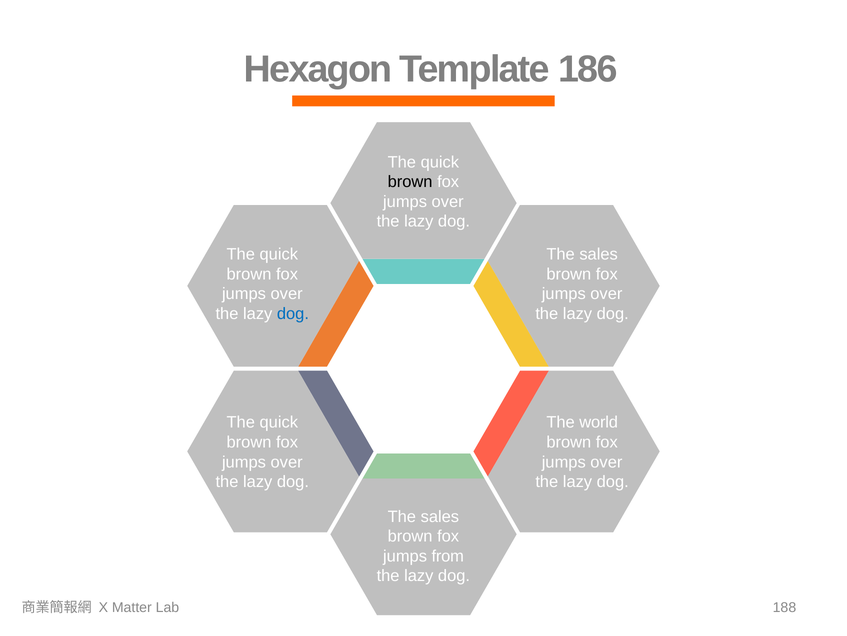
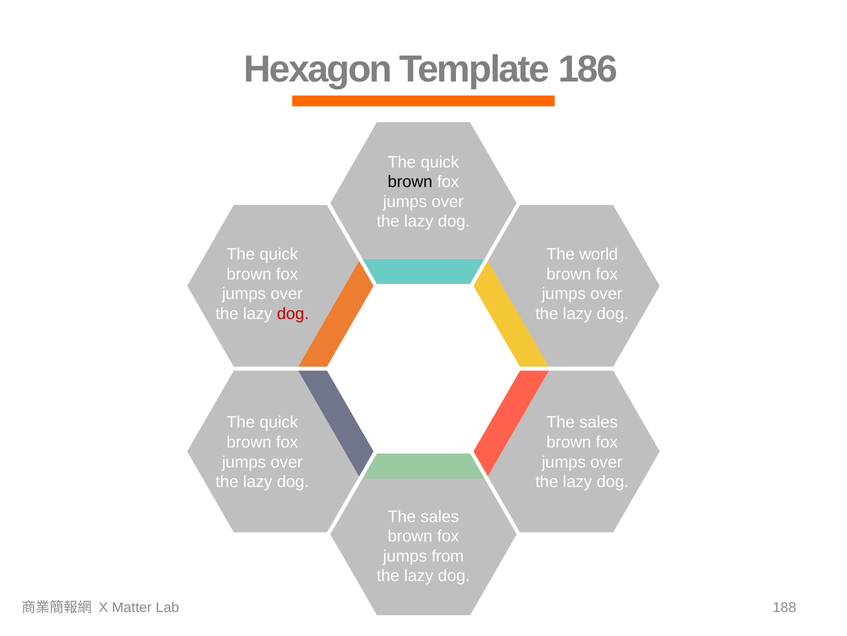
sales: sales -> world (599, 254)
dog colour: blue -> red (293, 313)
world: world -> sales (599, 422)
